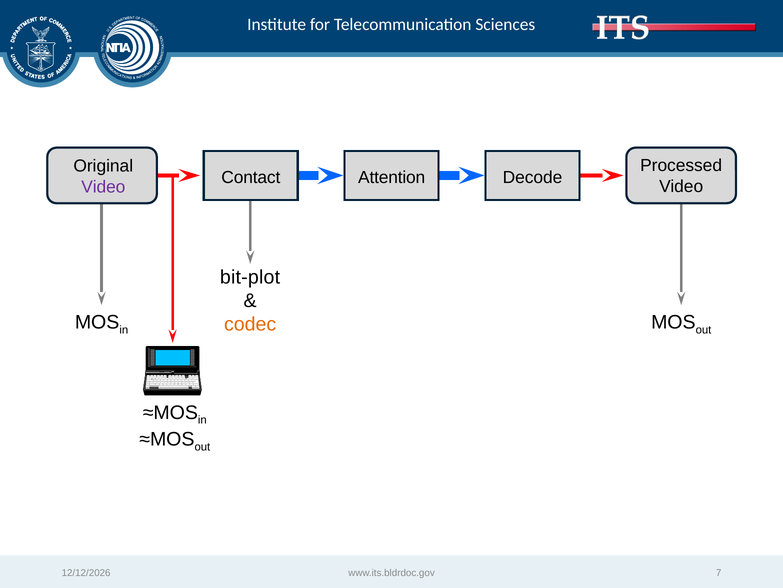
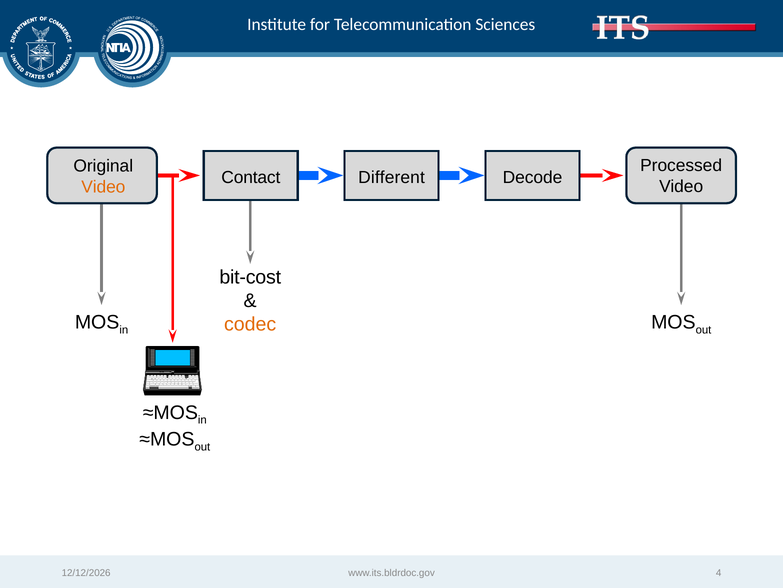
Attention: Attention -> Different (392, 177)
Video colour: purple -> orange (103, 187)
bit-plot: bit-plot -> bit-cost (250, 277)
7: 7 -> 4 (719, 572)
